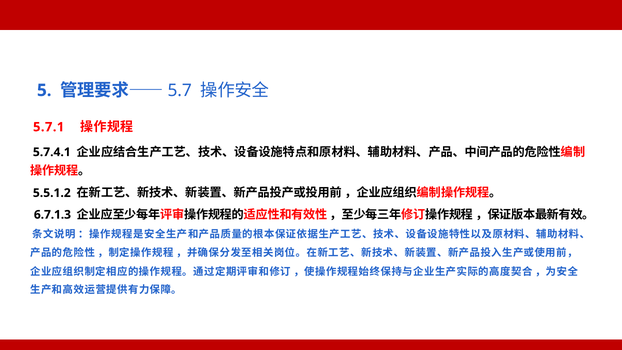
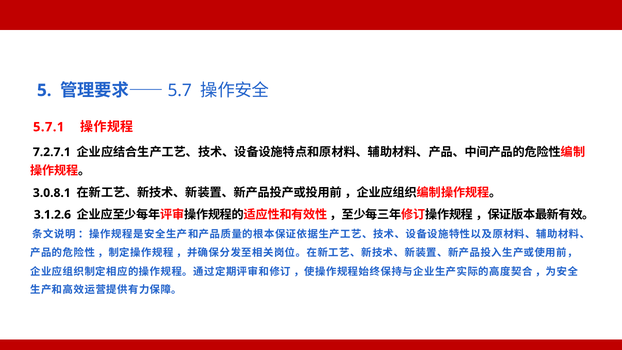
5.7.4.1: 5.7.4.1 -> 7.2.7.1 (52, 152)
5.5.1.2: 5.5.1.2 -> 3.0.8.1 (52, 193)
6.7.1.3: 6.7.1.3 -> 3.1.2.6 (52, 215)
